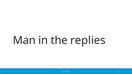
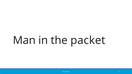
replies: replies -> packet (88, 40)
